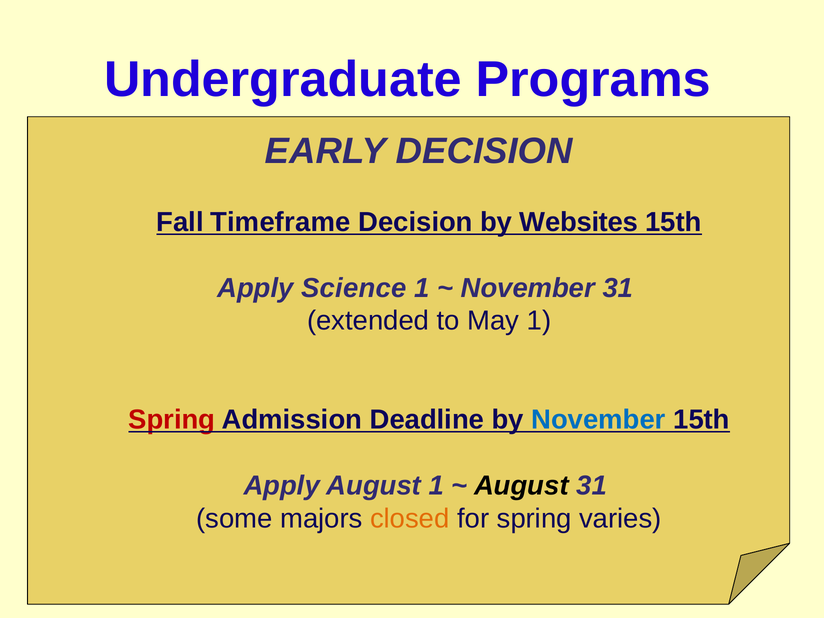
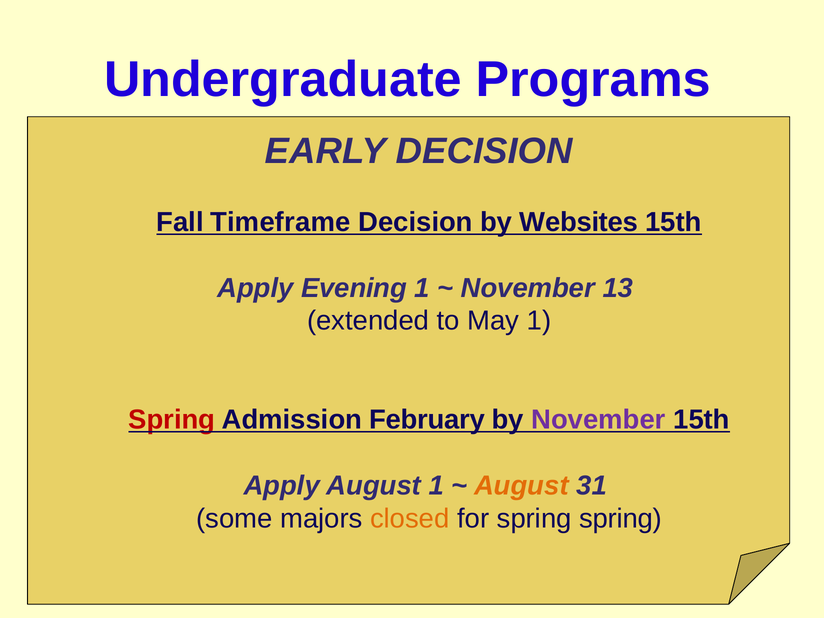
Science: Science -> Evening (354, 288)
November 31: 31 -> 13 (618, 288)
Deadline: Deadline -> February (427, 420)
November colour: blue -> purple (598, 420)
August colour: black -> orange (521, 486)
spring varies: varies -> spring (621, 519)
